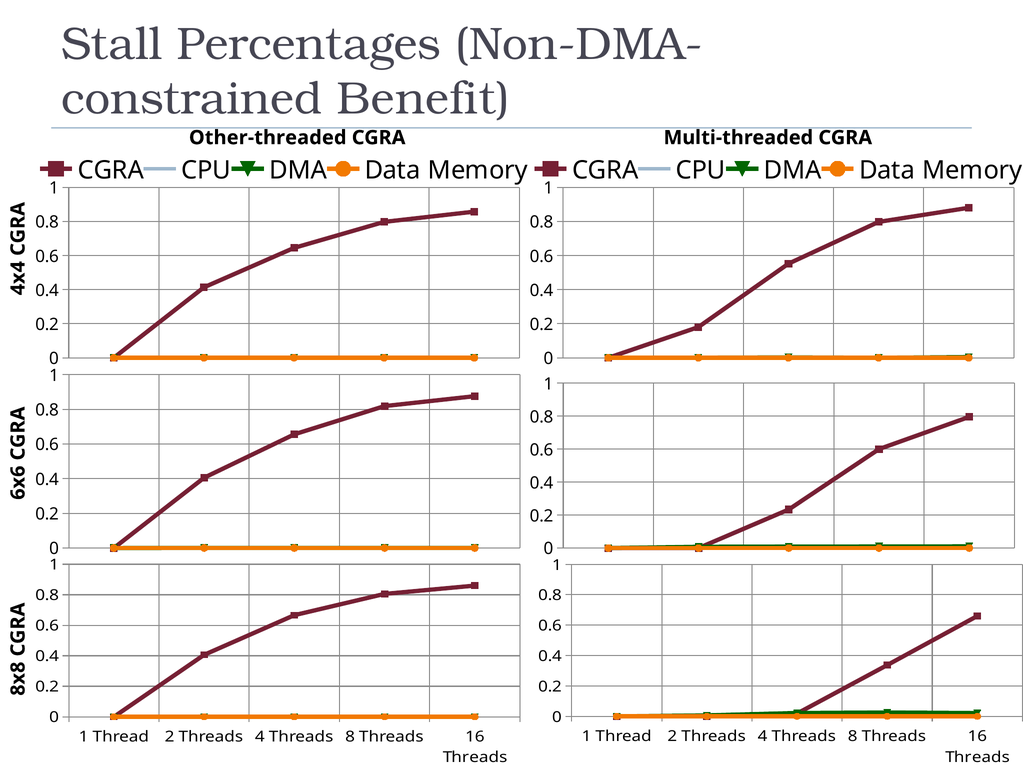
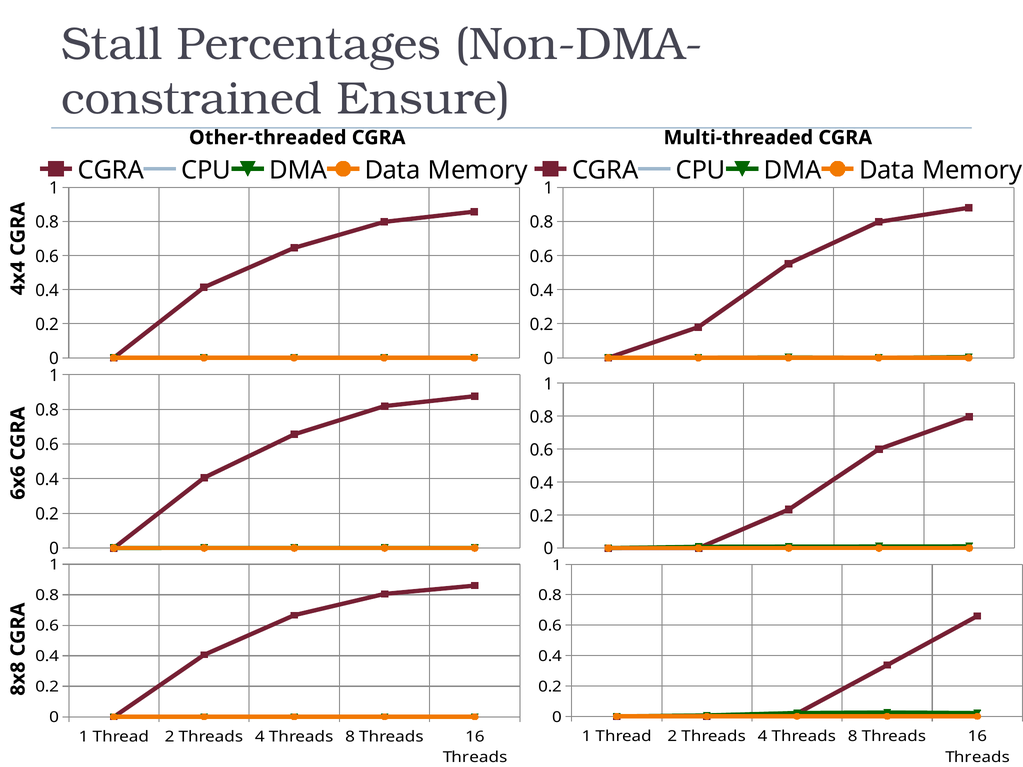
Benefit: Benefit -> Ensure (424, 99)
